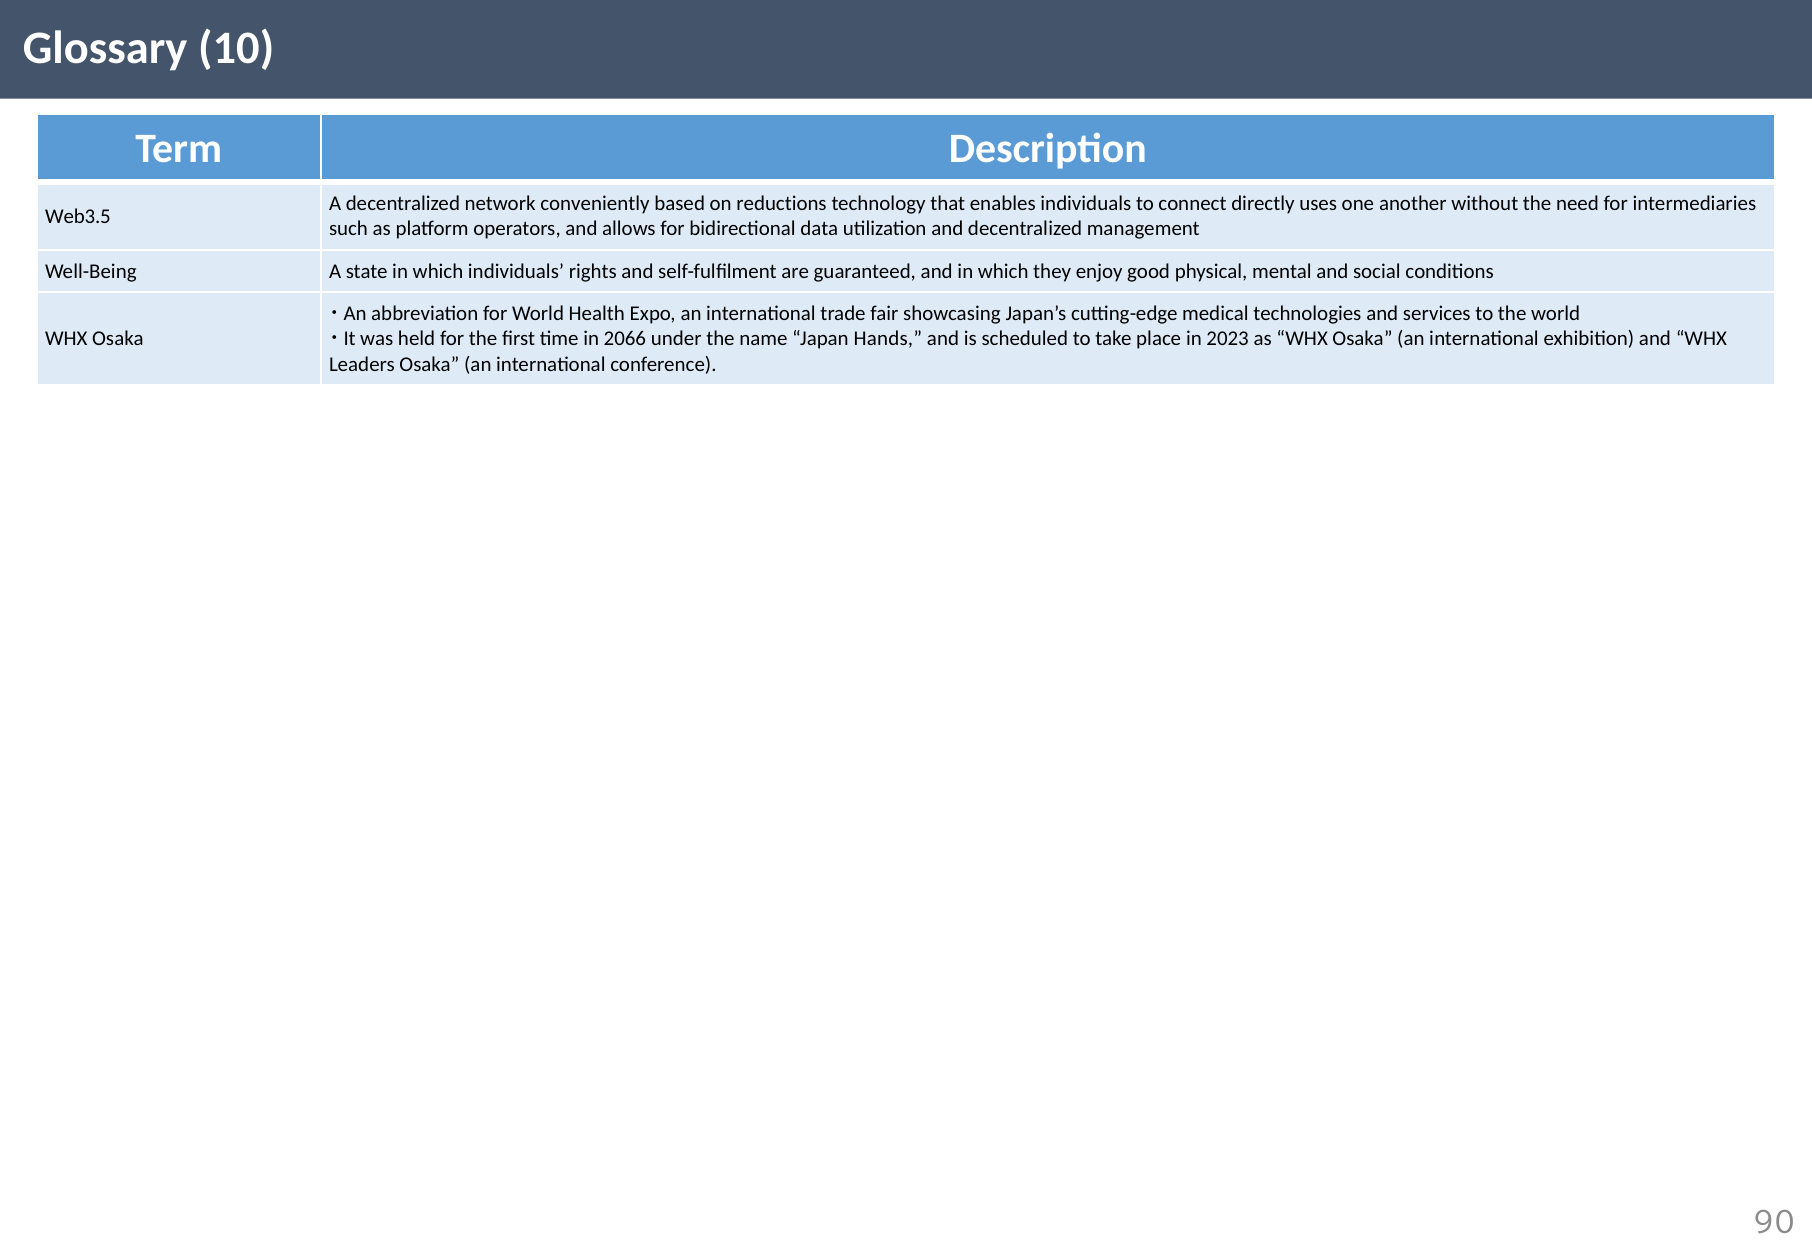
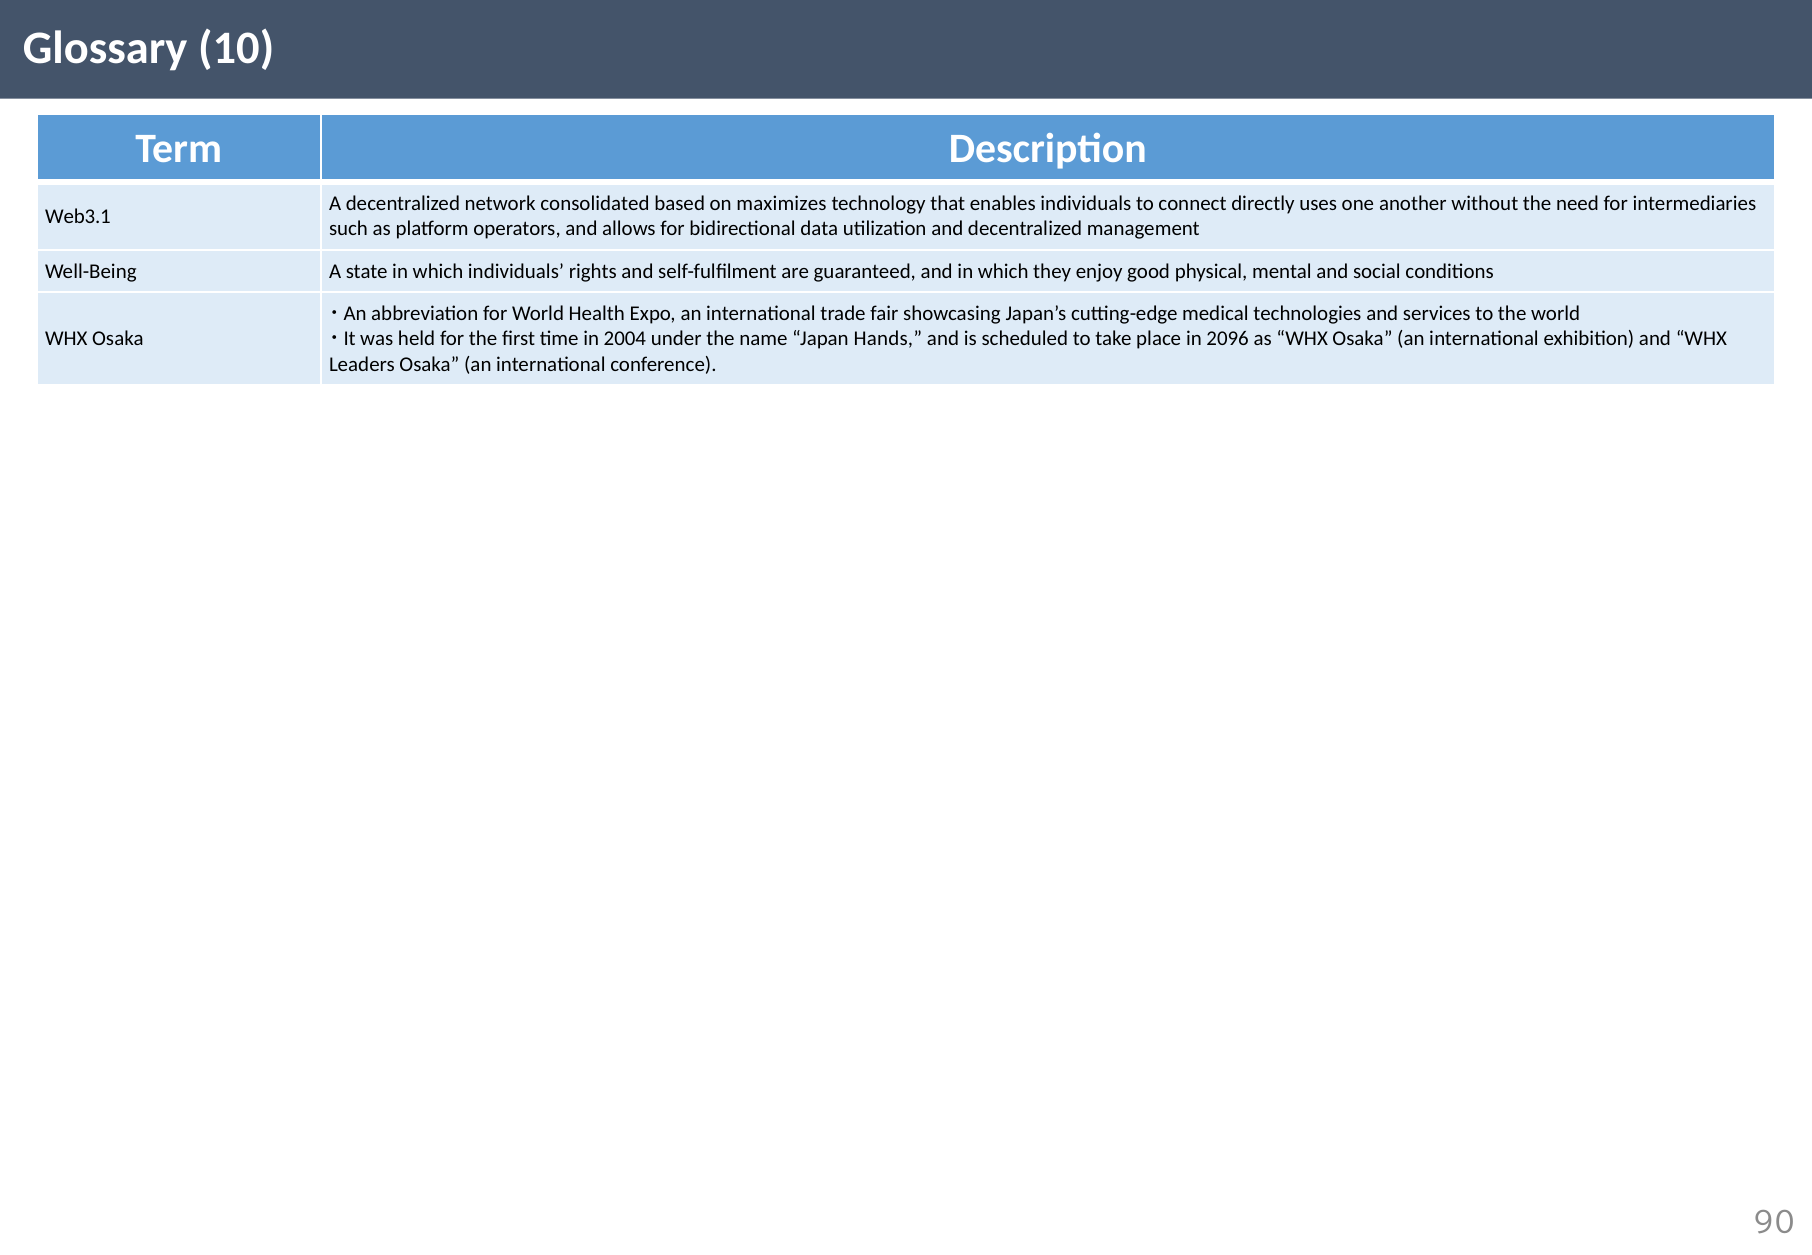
conveniently: conveniently -> consolidated (595, 204)
reductions: reductions -> maximizes (781, 204)
Web3.5: Web3.5 -> Web3.1 (78, 216)
2066: 2066 -> 2004 (625, 339)
2023: 2023 -> 2096 (1228, 339)
